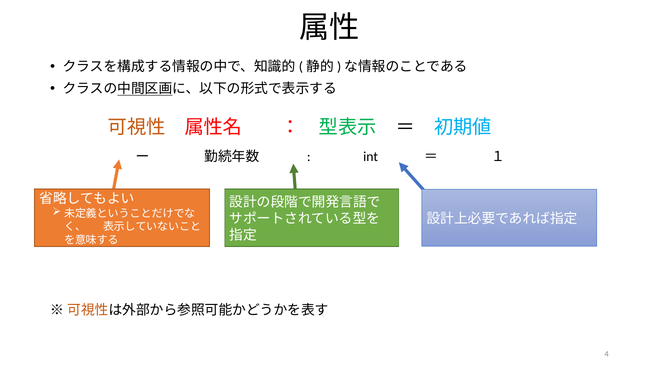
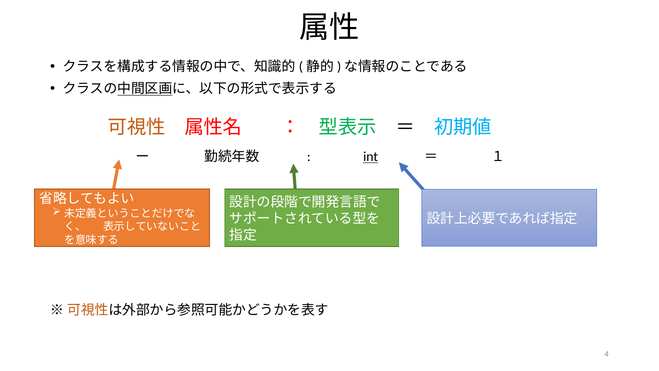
int underline: none -> present (371, 157)
